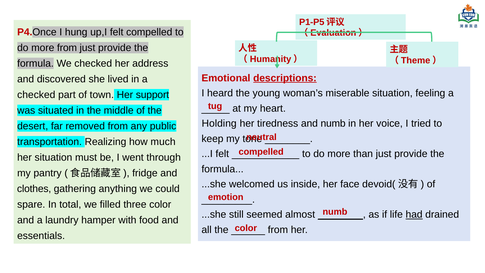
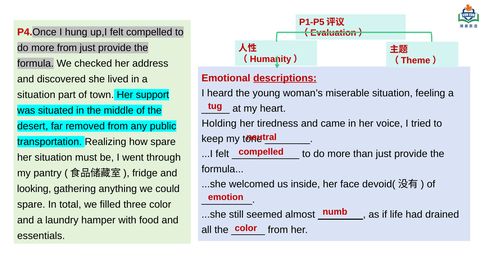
checked: checked -> situation (36, 95)
and numb: numb -> came (333, 124)
how much: much -> spare (163, 142)
clothes: clothes -> looking (34, 189)
had underline: present -> none (414, 214)
